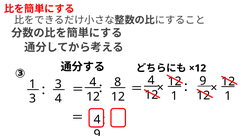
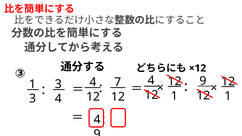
8: 8 -> 7 (118, 82)
